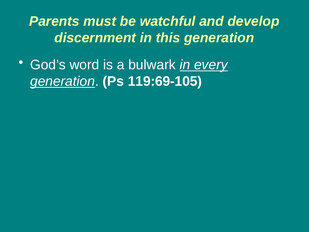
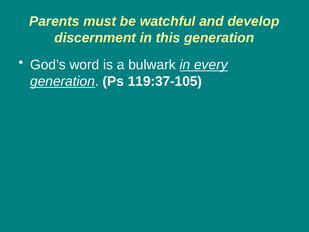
119:69-105: 119:69-105 -> 119:37-105 (165, 81)
